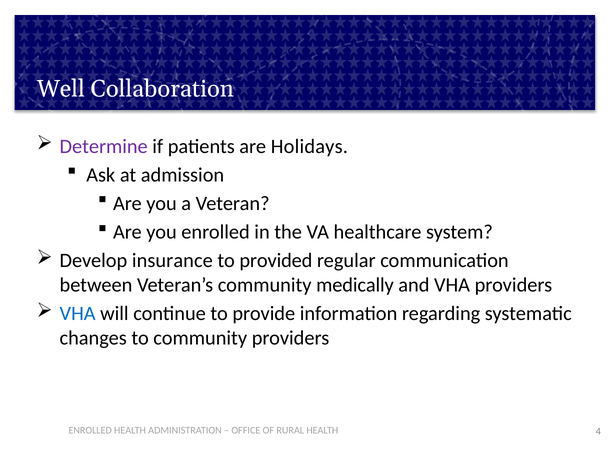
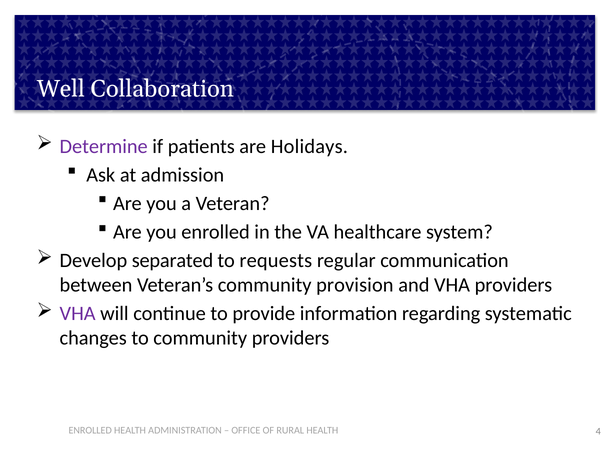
insurance: insurance -> separated (173, 260)
provided: provided -> requests (276, 260)
medically: medically -> provision (355, 285)
VHA colour: blue -> purple (78, 313)
